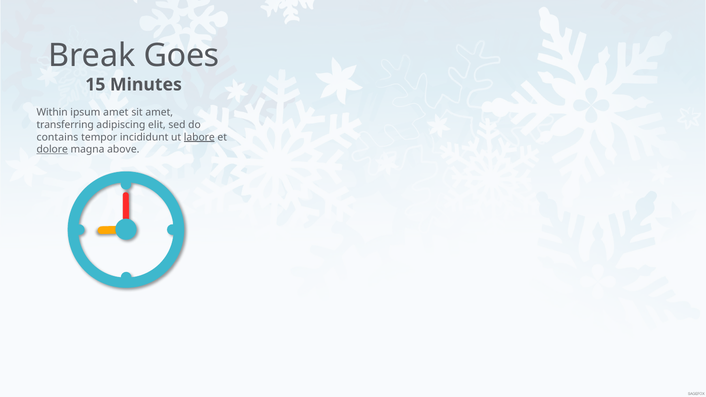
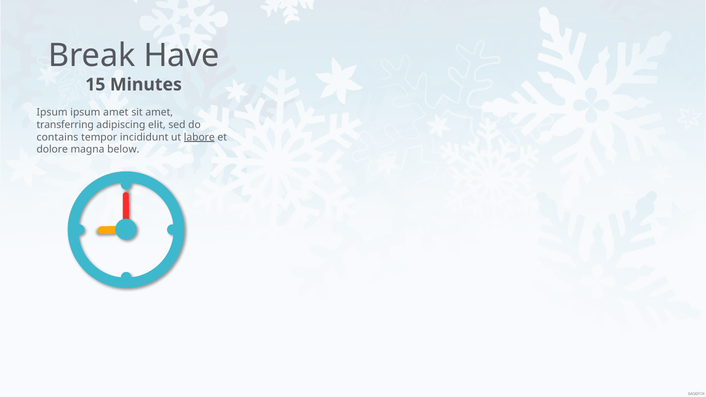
Goes: Goes -> Have (182, 56)
Within: Within -> Ipsum (52, 112)
dolore underline: present -> none (52, 150)
above: above -> below (123, 150)
